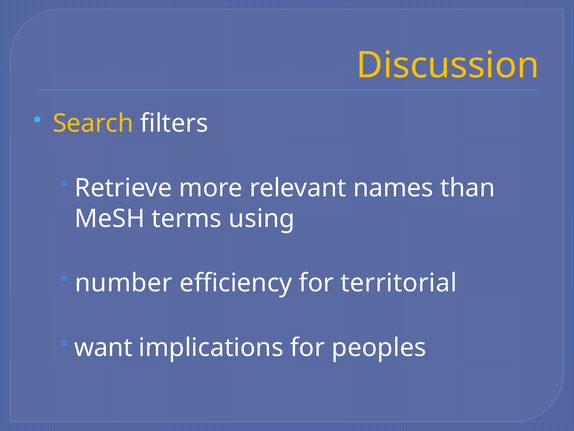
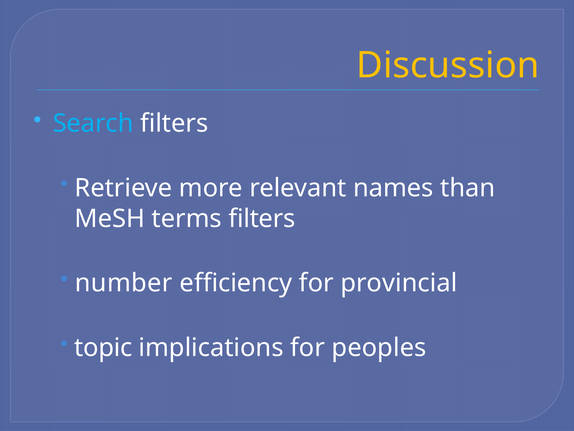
Search colour: yellow -> light blue (93, 123)
terms using: using -> filters (262, 218)
territorial: territorial -> provincial (399, 283)
want: want -> topic (103, 347)
